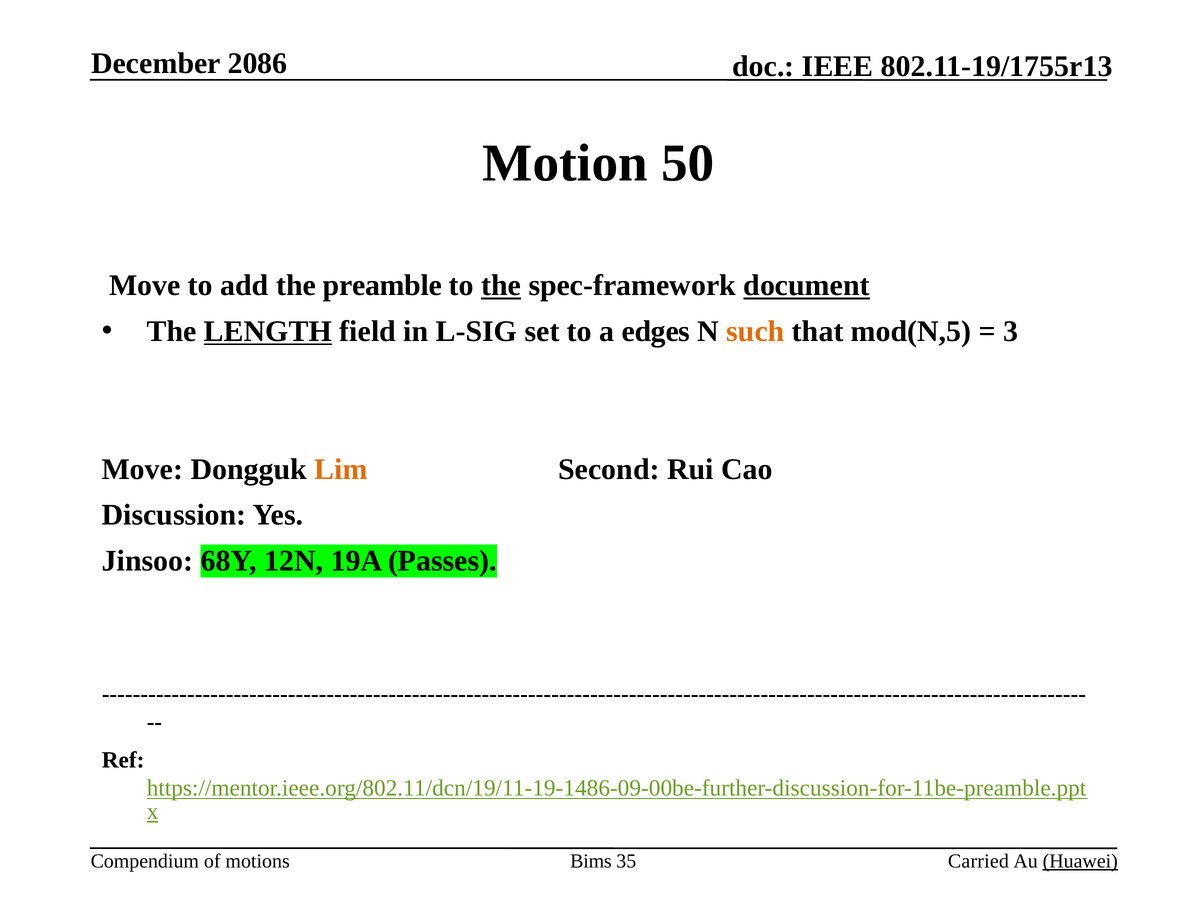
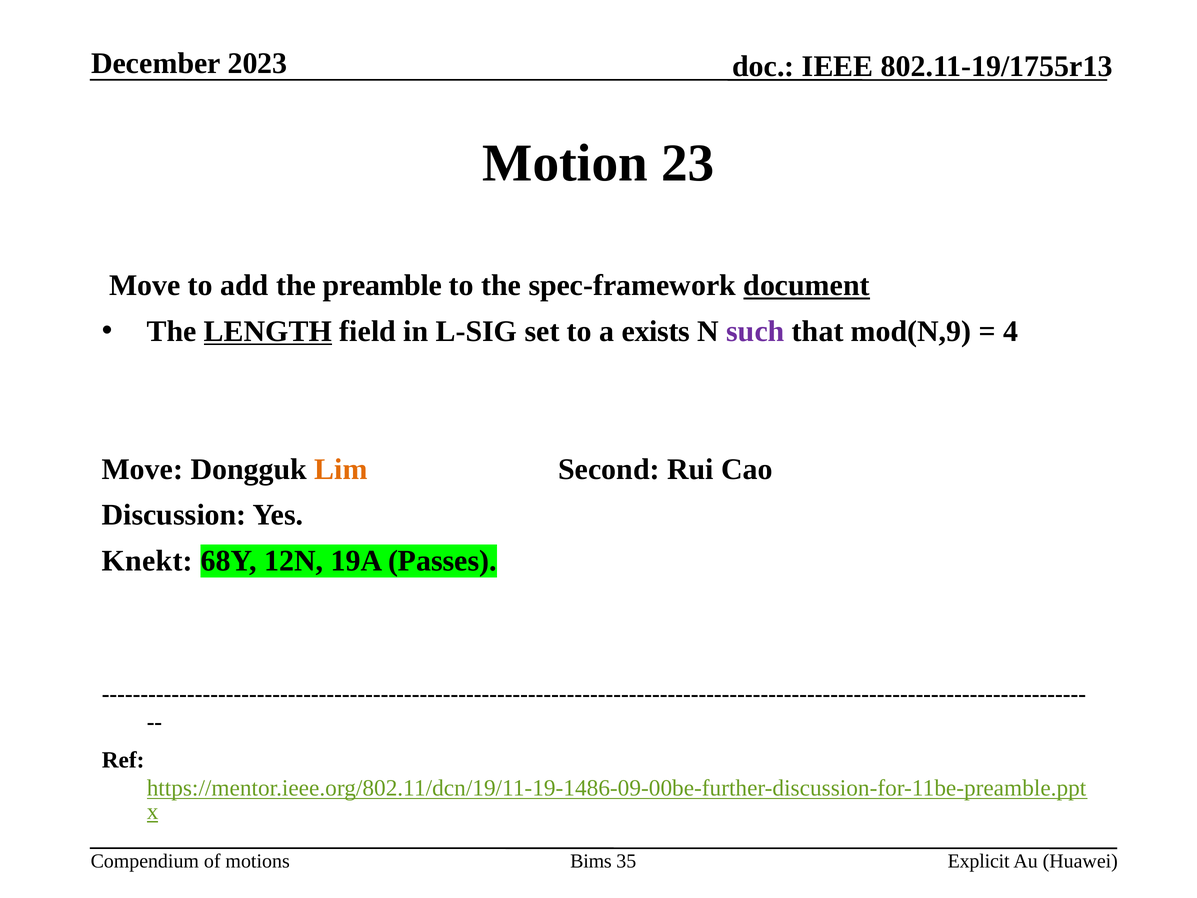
2086: 2086 -> 2023 (258, 63)
50: 50 -> 23 (688, 163)
the underline: present -> none (501, 285)
edges: edges -> exists (656, 331)
such colour: orange -> purple (755, 331)
mod(N,5: mod(N,5 -> mod(N,9 (911, 331)
3: 3 -> 4 (1011, 331)
Jinsoo: Jinsoo -> Knekt (147, 561)
Carried: Carried -> Explicit (979, 861)
Huawei underline: present -> none (1080, 861)
